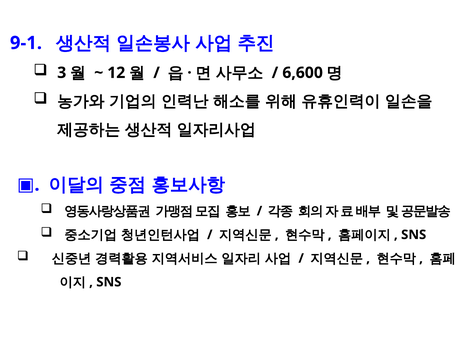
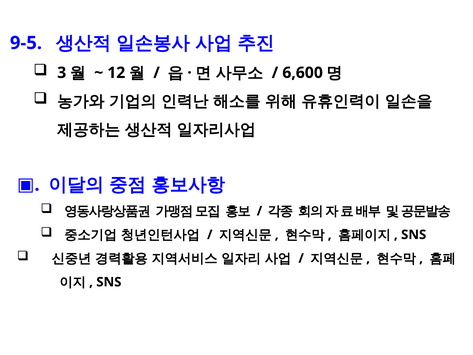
9-1: 9-1 -> 9-5 (26, 43)
